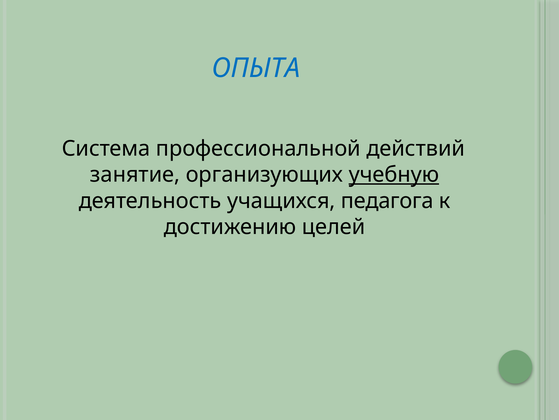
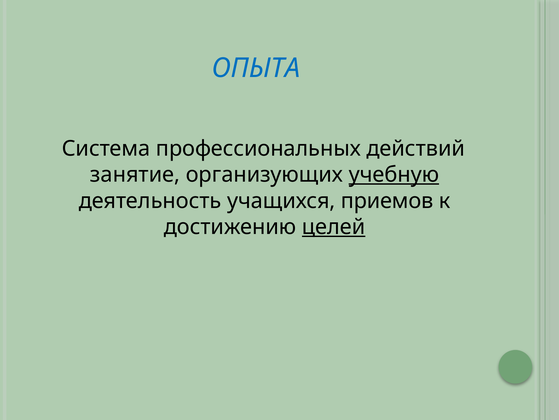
профессиональной: профессиональной -> профессиональных (258, 148)
педагога: педагога -> приемов (387, 201)
целей underline: none -> present (334, 227)
